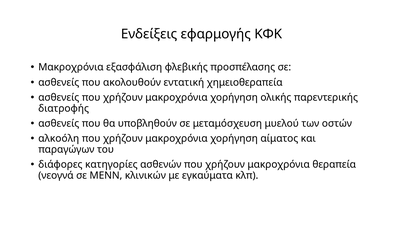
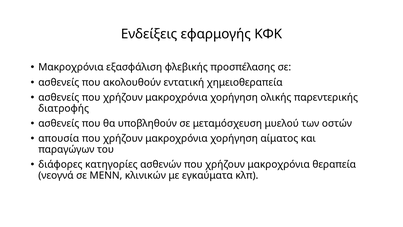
αλκοόλη: αλκοόλη -> απουσία (59, 138)
